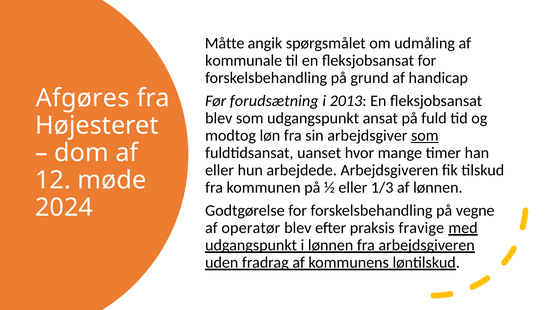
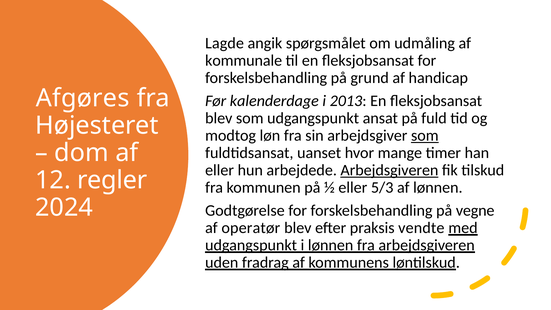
Måtte: Måtte -> Lagde (225, 43)
forudsætning: forudsætning -> kalenderdage (274, 101)
Arbejdsgiveren underline: none -> present (389, 170)
møde: møde -> regler (112, 180)
1/3: 1/3 -> 5/3 (382, 187)
fravige: fravige -> vendte (421, 228)
